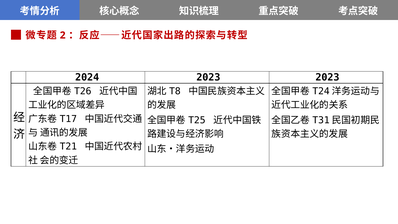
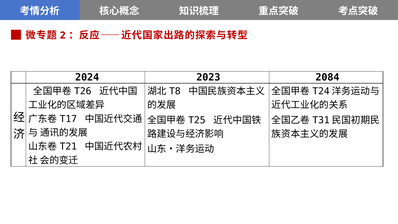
2023 2023: 2023 -> 2084 (327, 77)
